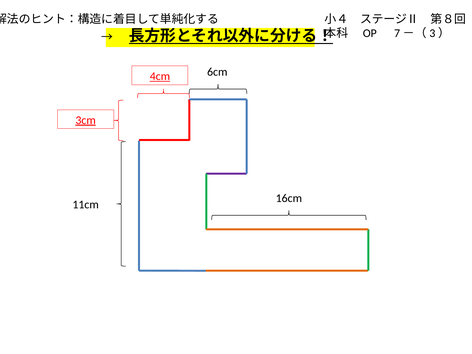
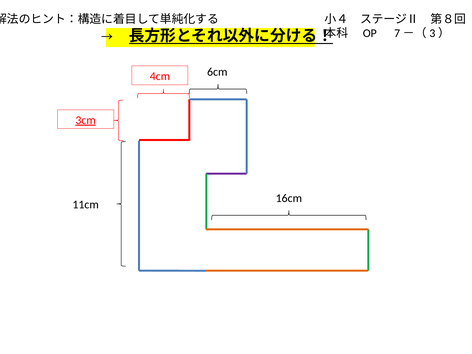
4cm underline: present -> none (160, 76)
